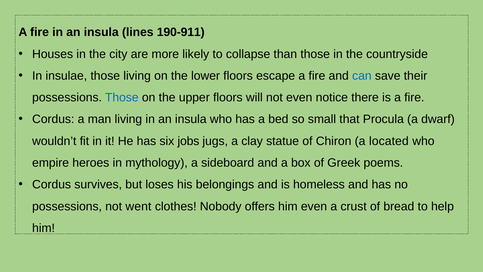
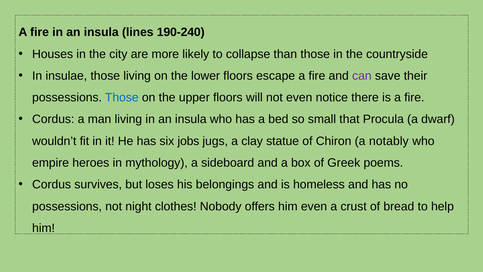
190-911: 190-911 -> 190-240 (181, 32)
can colour: blue -> purple (362, 76)
located: located -> notably (389, 141)
went: went -> night (138, 206)
